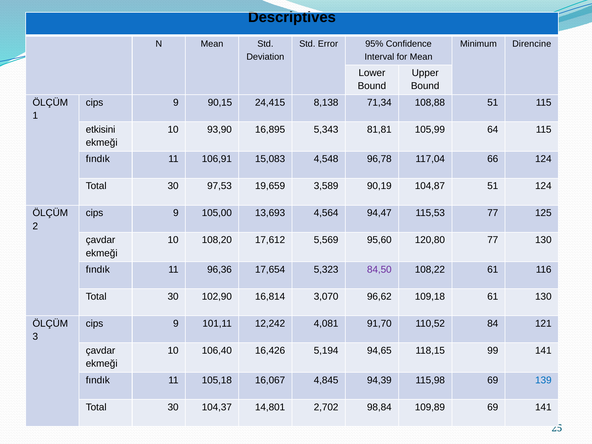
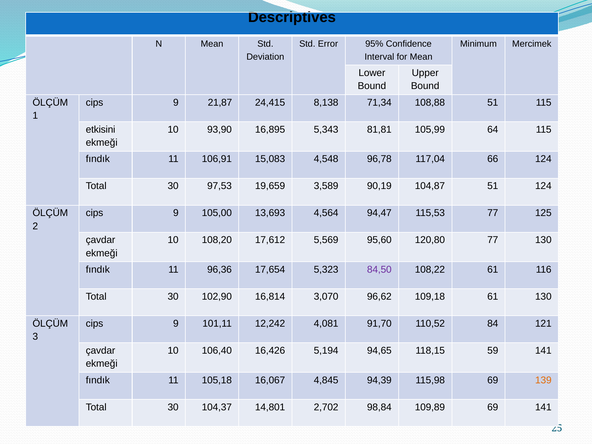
Direncine: Direncine -> Mercimek (532, 44)
90,15: 90,15 -> 21,87 (220, 102)
99: 99 -> 59 (493, 351)
139 colour: blue -> orange (543, 380)
